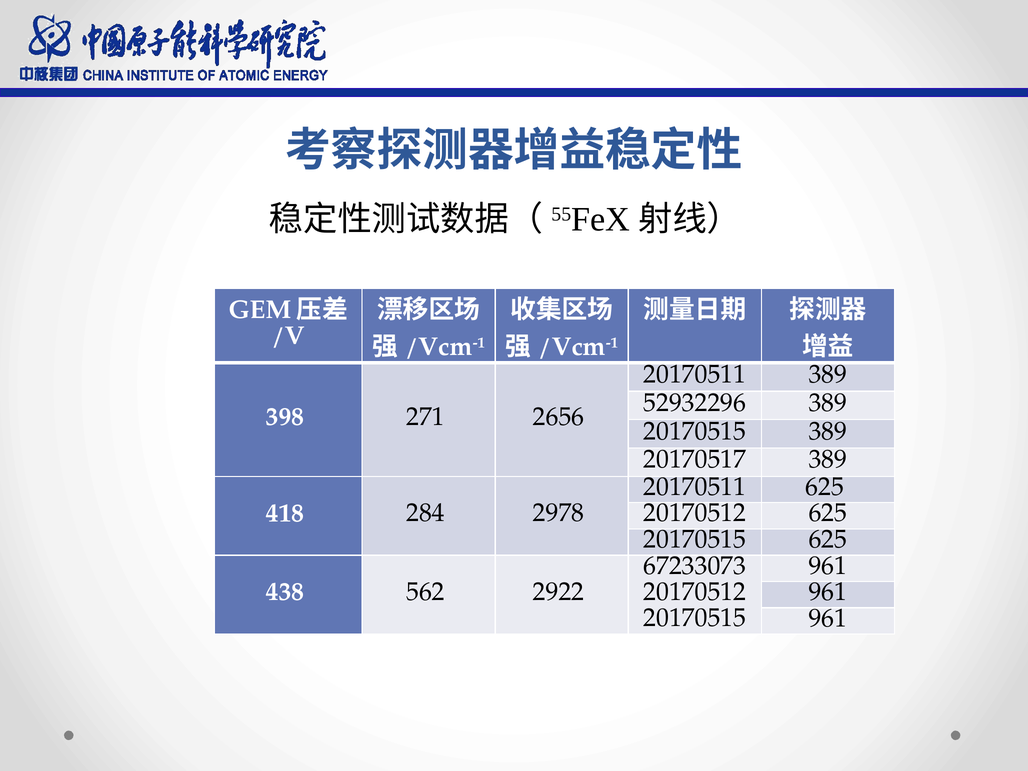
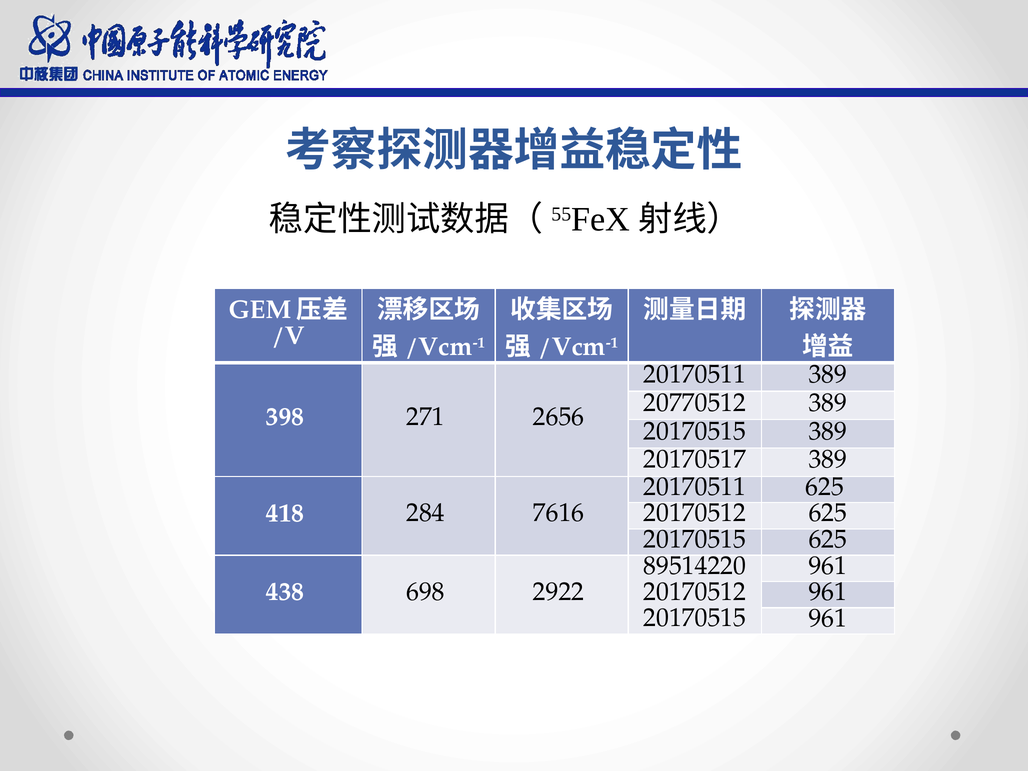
52932296: 52932296 -> 20770512 (695, 403)
2978: 2978 -> 7616 (559, 513)
67233073: 67233073 -> 89514220 (695, 566)
562: 562 -> 698 (425, 592)
